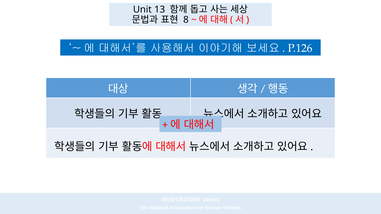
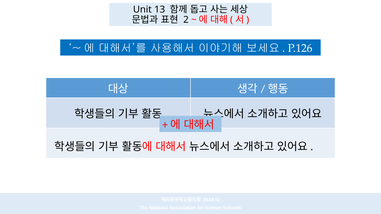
8: 8 -> 2 (186, 20)
